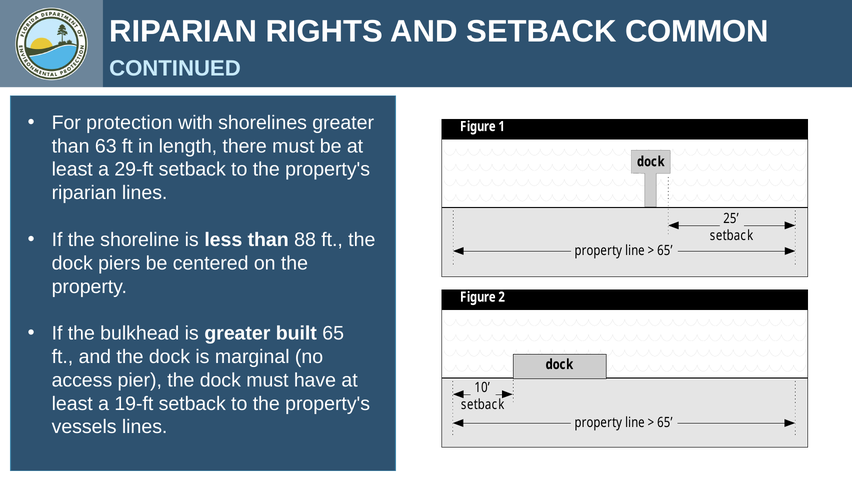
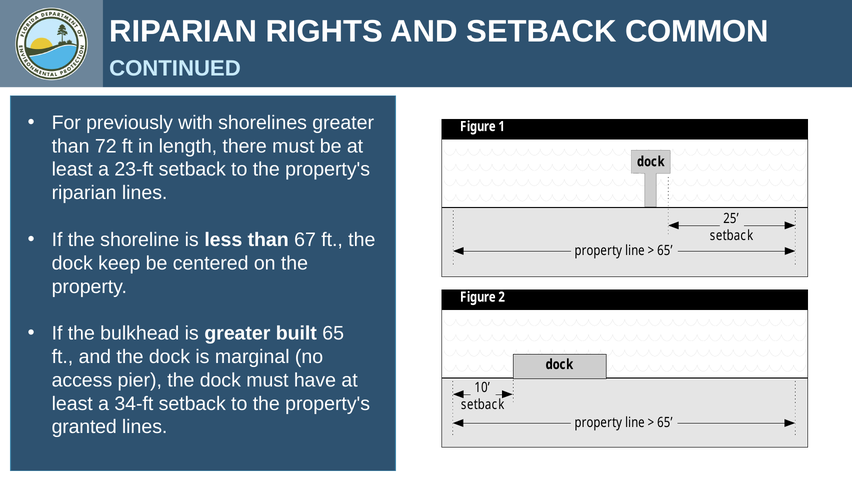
protection: protection -> previously (130, 123)
63: 63 -> 72 (106, 146)
29-ft: 29-ft -> 23-ft (134, 170)
88: 88 -> 67 (305, 240)
piers: piers -> keep (119, 263)
19-ft: 19-ft -> 34-ft (134, 404)
vessels: vessels -> granted (84, 427)
